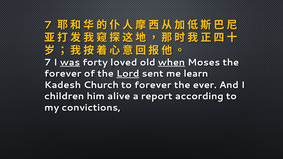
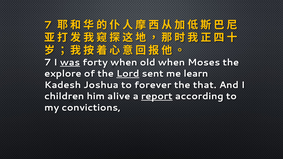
forty loved: loved -> when (124, 62)
when underline: present -> none (171, 62)
forever: forever -> explore (63, 74)
Church: Church -> Joshua (101, 85)
ever: ever -> that (205, 85)
report underline: none -> present (157, 96)
